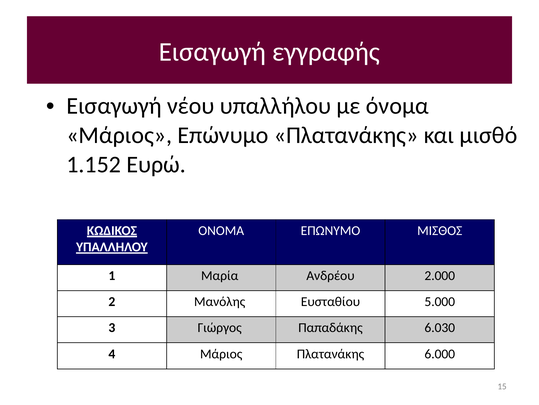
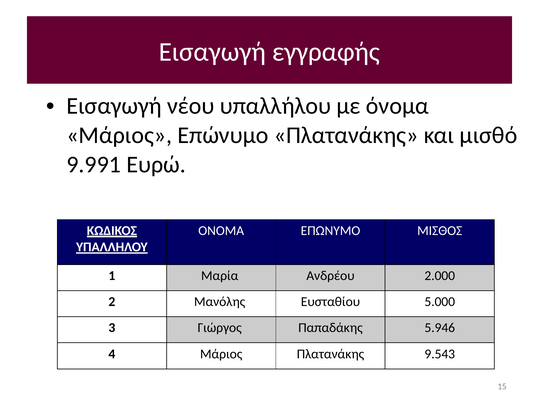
1.152: 1.152 -> 9.991 (94, 164)
6.030: 6.030 -> 5.946 (440, 327)
6.000: 6.000 -> 9.543 (440, 353)
